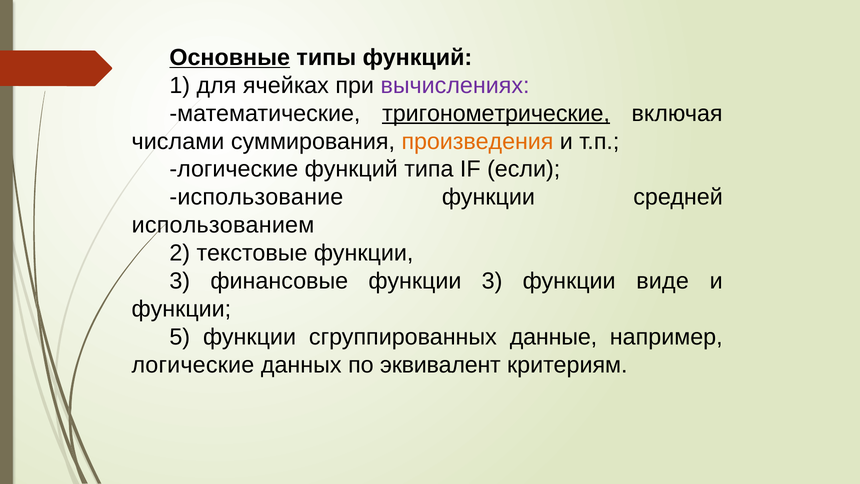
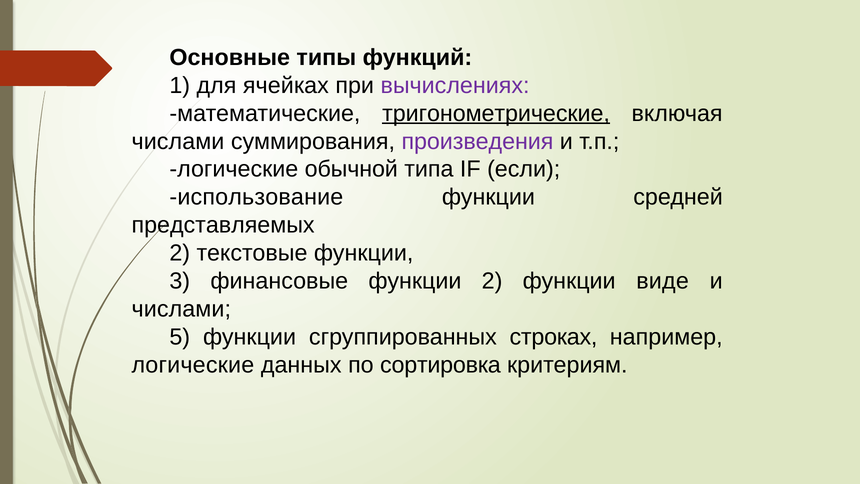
Основные underline: present -> none (230, 57)
произведения colour: orange -> purple (477, 141)
логические функций: функций -> обычной (351, 169)
использованием: использованием -> представляемых (223, 225)
финансовые функции 3: 3 -> 2 (492, 281)
функции: функции -> числами (181, 309)
данные: данные -> строках (553, 337)
эквивалент: эквивалент -> сортировка (440, 365)
